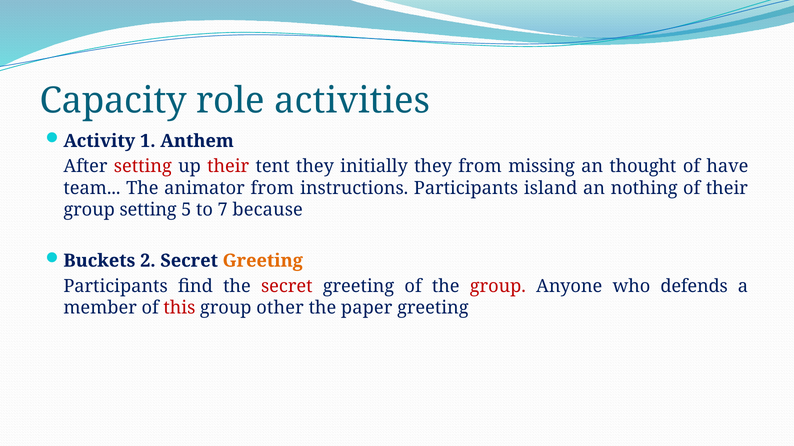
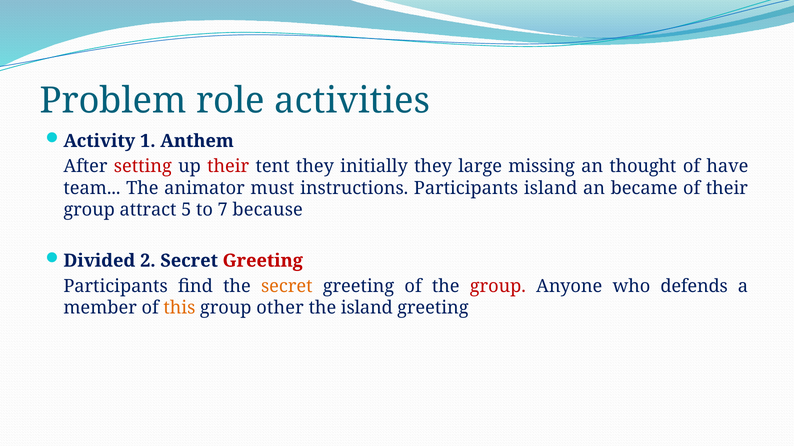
Capacity: Capacity -> Problem (113, 101)
they from: from -> large (480, 167)
animator from: from -> must (272, 188)
nothing: nothing -> became (644, 188)
group setting: setting -> attract (148, 210)
Buckets: Buckets -> Divided (99, 261)
Greeting colour: orange -> red (263, 261)
secret colour: red -> orange (287, 286)
this colour: red -> orange (179, 308)
the paper: paper -> island (367, 308)
